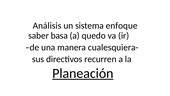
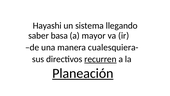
Análisis: Análisis -> Hayashi (47, 25)
enfoque: enfoque -> llegando (122, 25)
quedo: quedo -> mayor (94, 35)
recurren underline: none -> present (100, 59)
